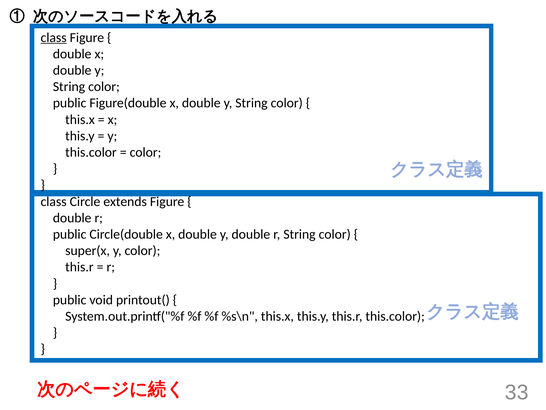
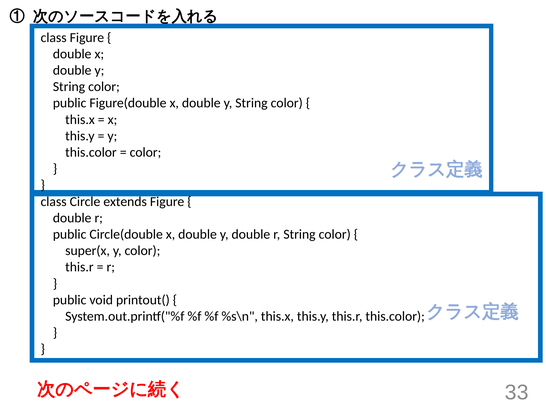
class underline: present -> none (54, 37)
